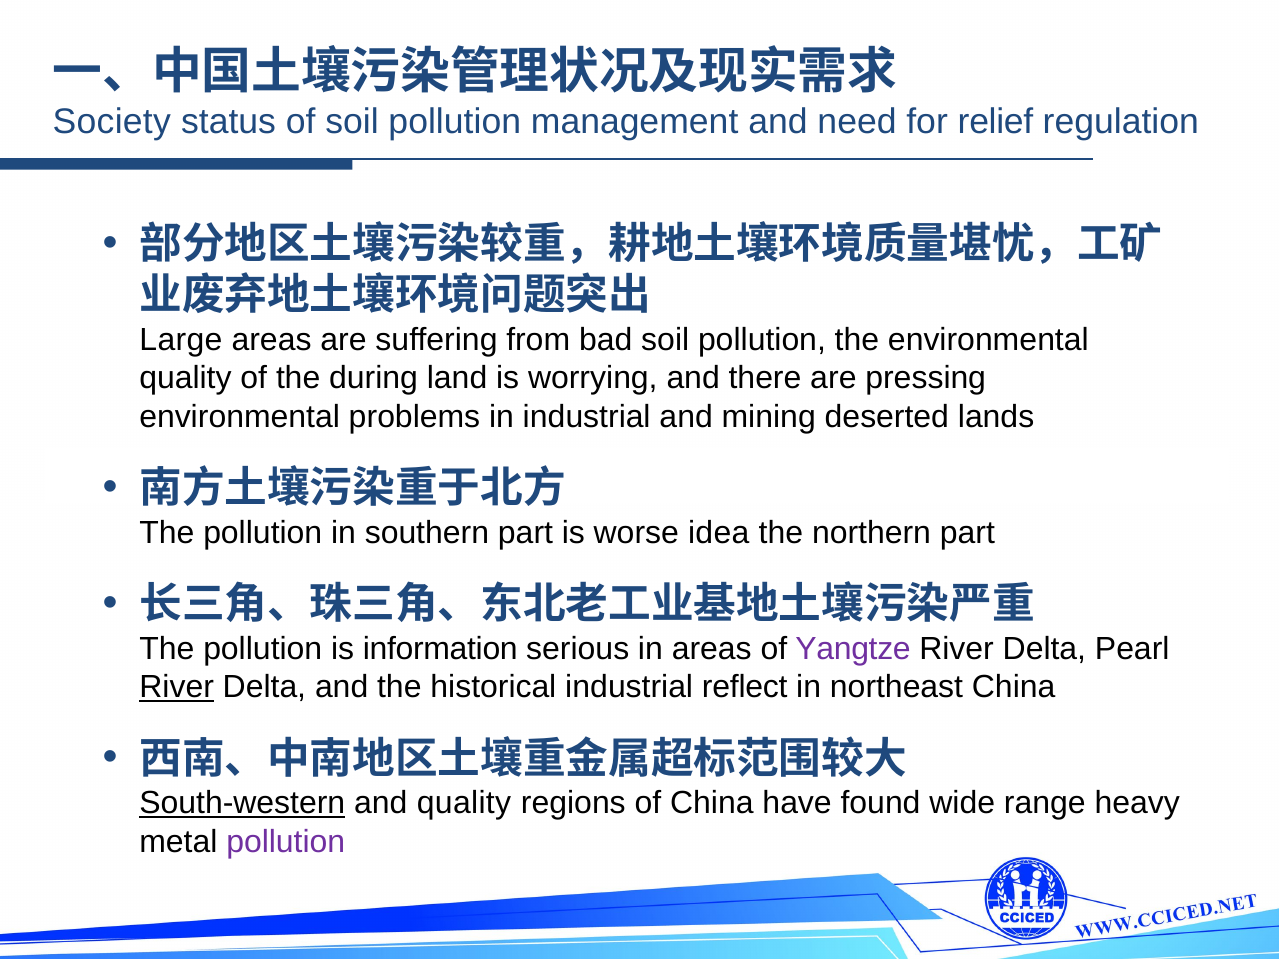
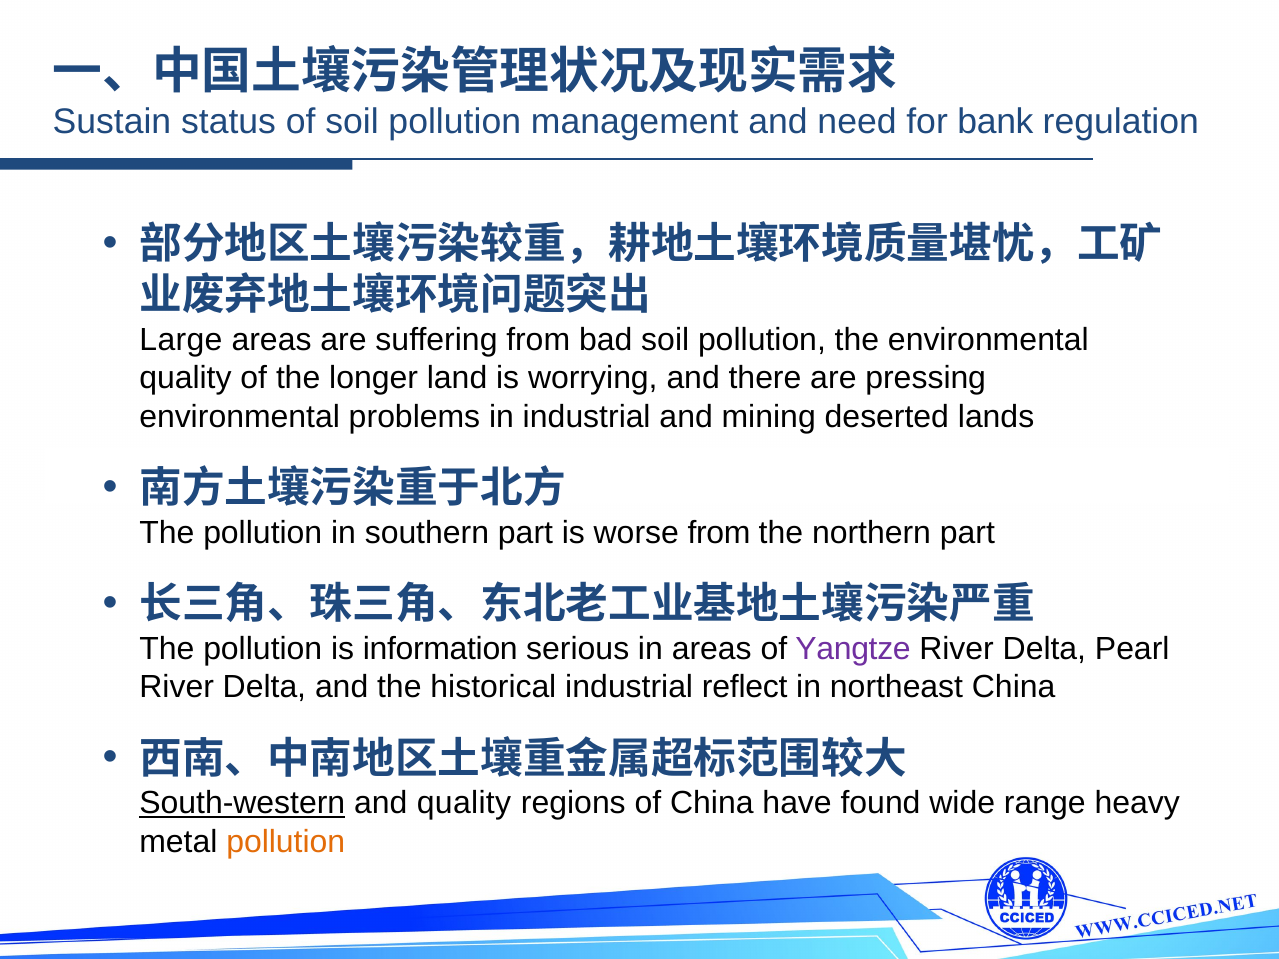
Society: Society -> Sustain (112, 122)
relief: relief -> bank (995, 122)
during: during -> longer (374, 378)
worse idea: idea -> from (719, 533)
River underline: present -> none (177, 687)
pollution colour: purple -> orange (286, 842)
